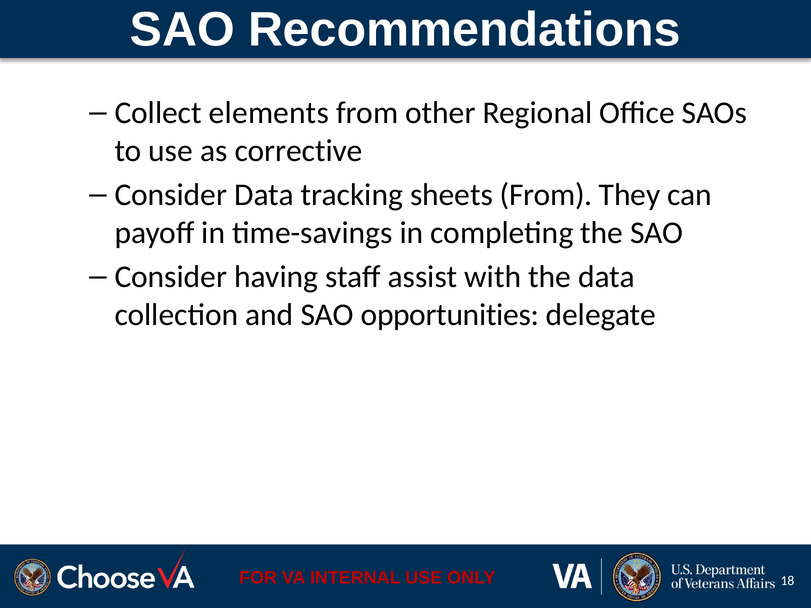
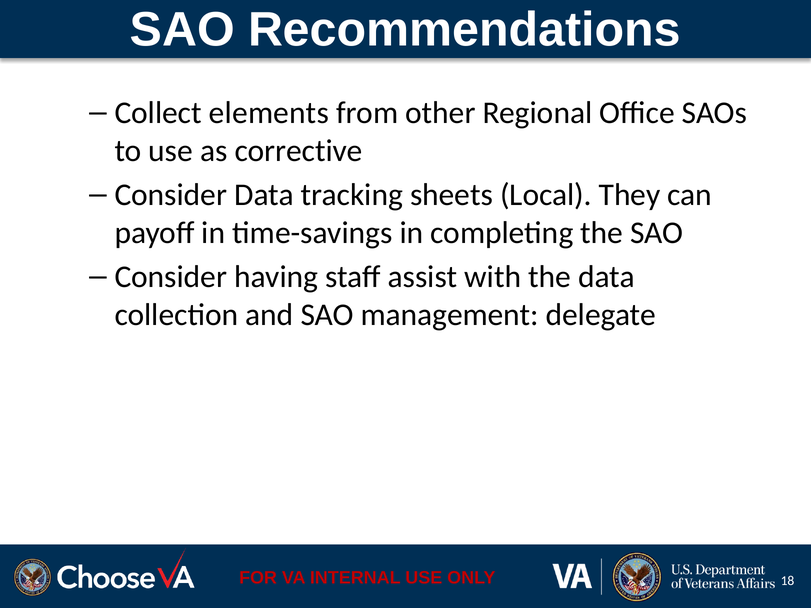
sheets From: From -> Local (546, 195)
opportunities: opportunities -> management (450, 315)
